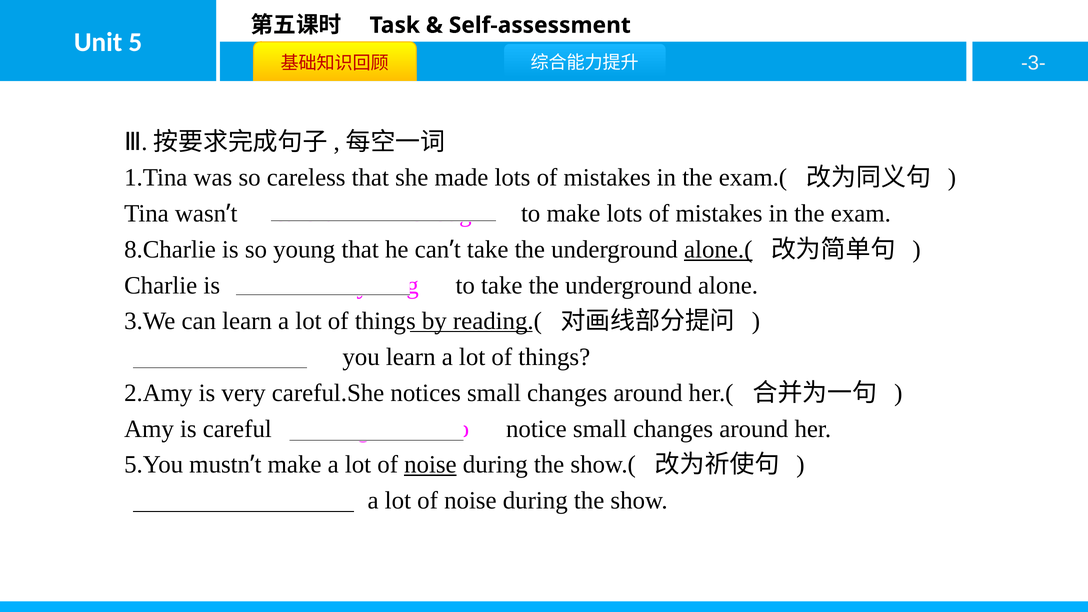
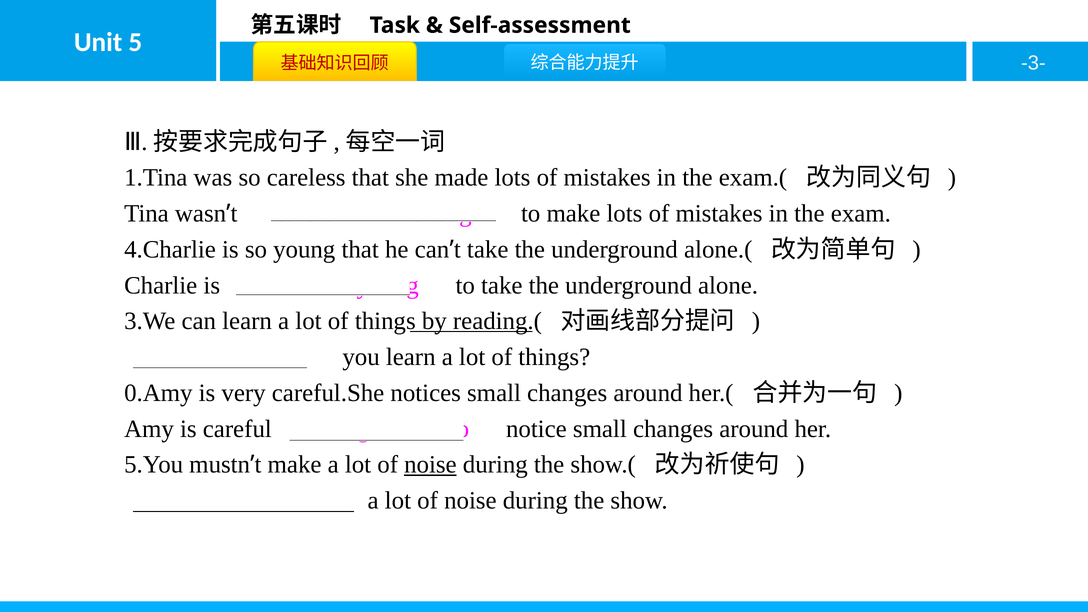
8.Charlie: 8.Charlie -> 4.Charlie (170, 249)
alone.( underline: present -> none (718, 249)
2.Amy: 2.Amy -> 0.Amy (158, 393)
